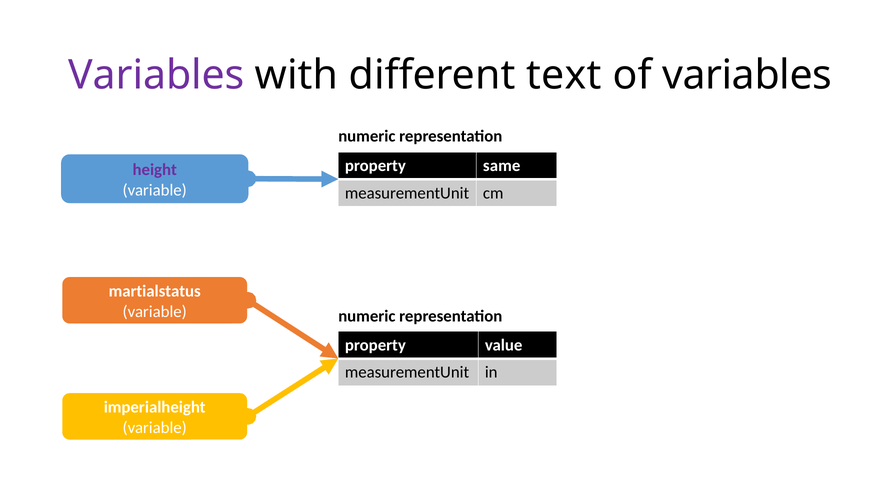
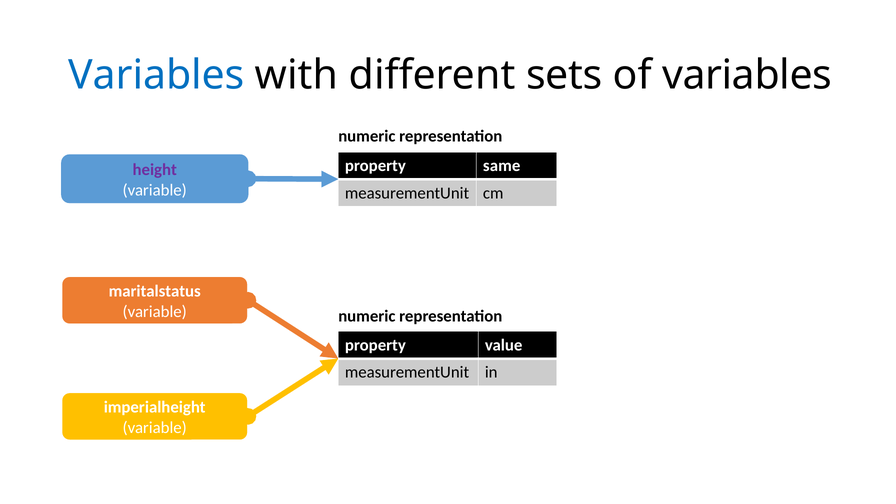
Variables colour: purple -> blue (156, 75)
text: text -> sets (564, 75)
martialstatus: martialstatus -> maritalstatus (155, 291)
